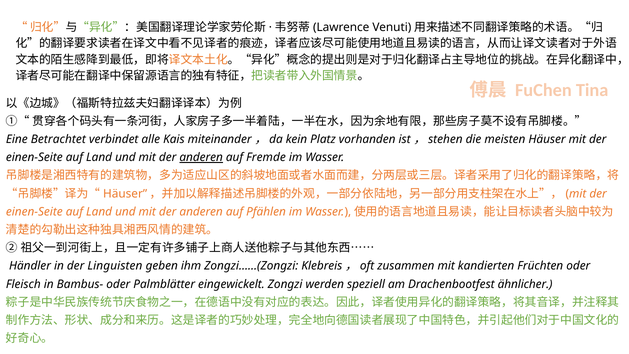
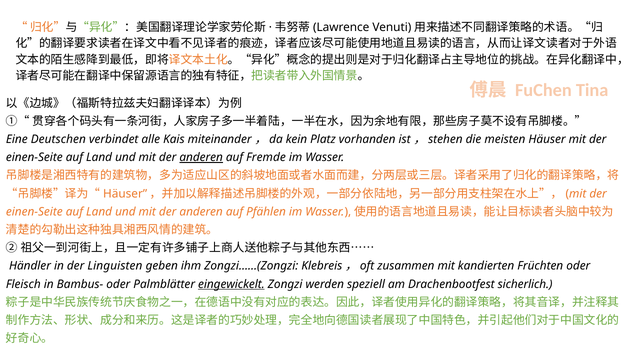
Betrachtet: Betrachtet -> Deutschen (58, 139)
eingewickelt underline: none -> present (231, 284)
ähnlicher: ähnlicher -> sicherlich (525, 284)
